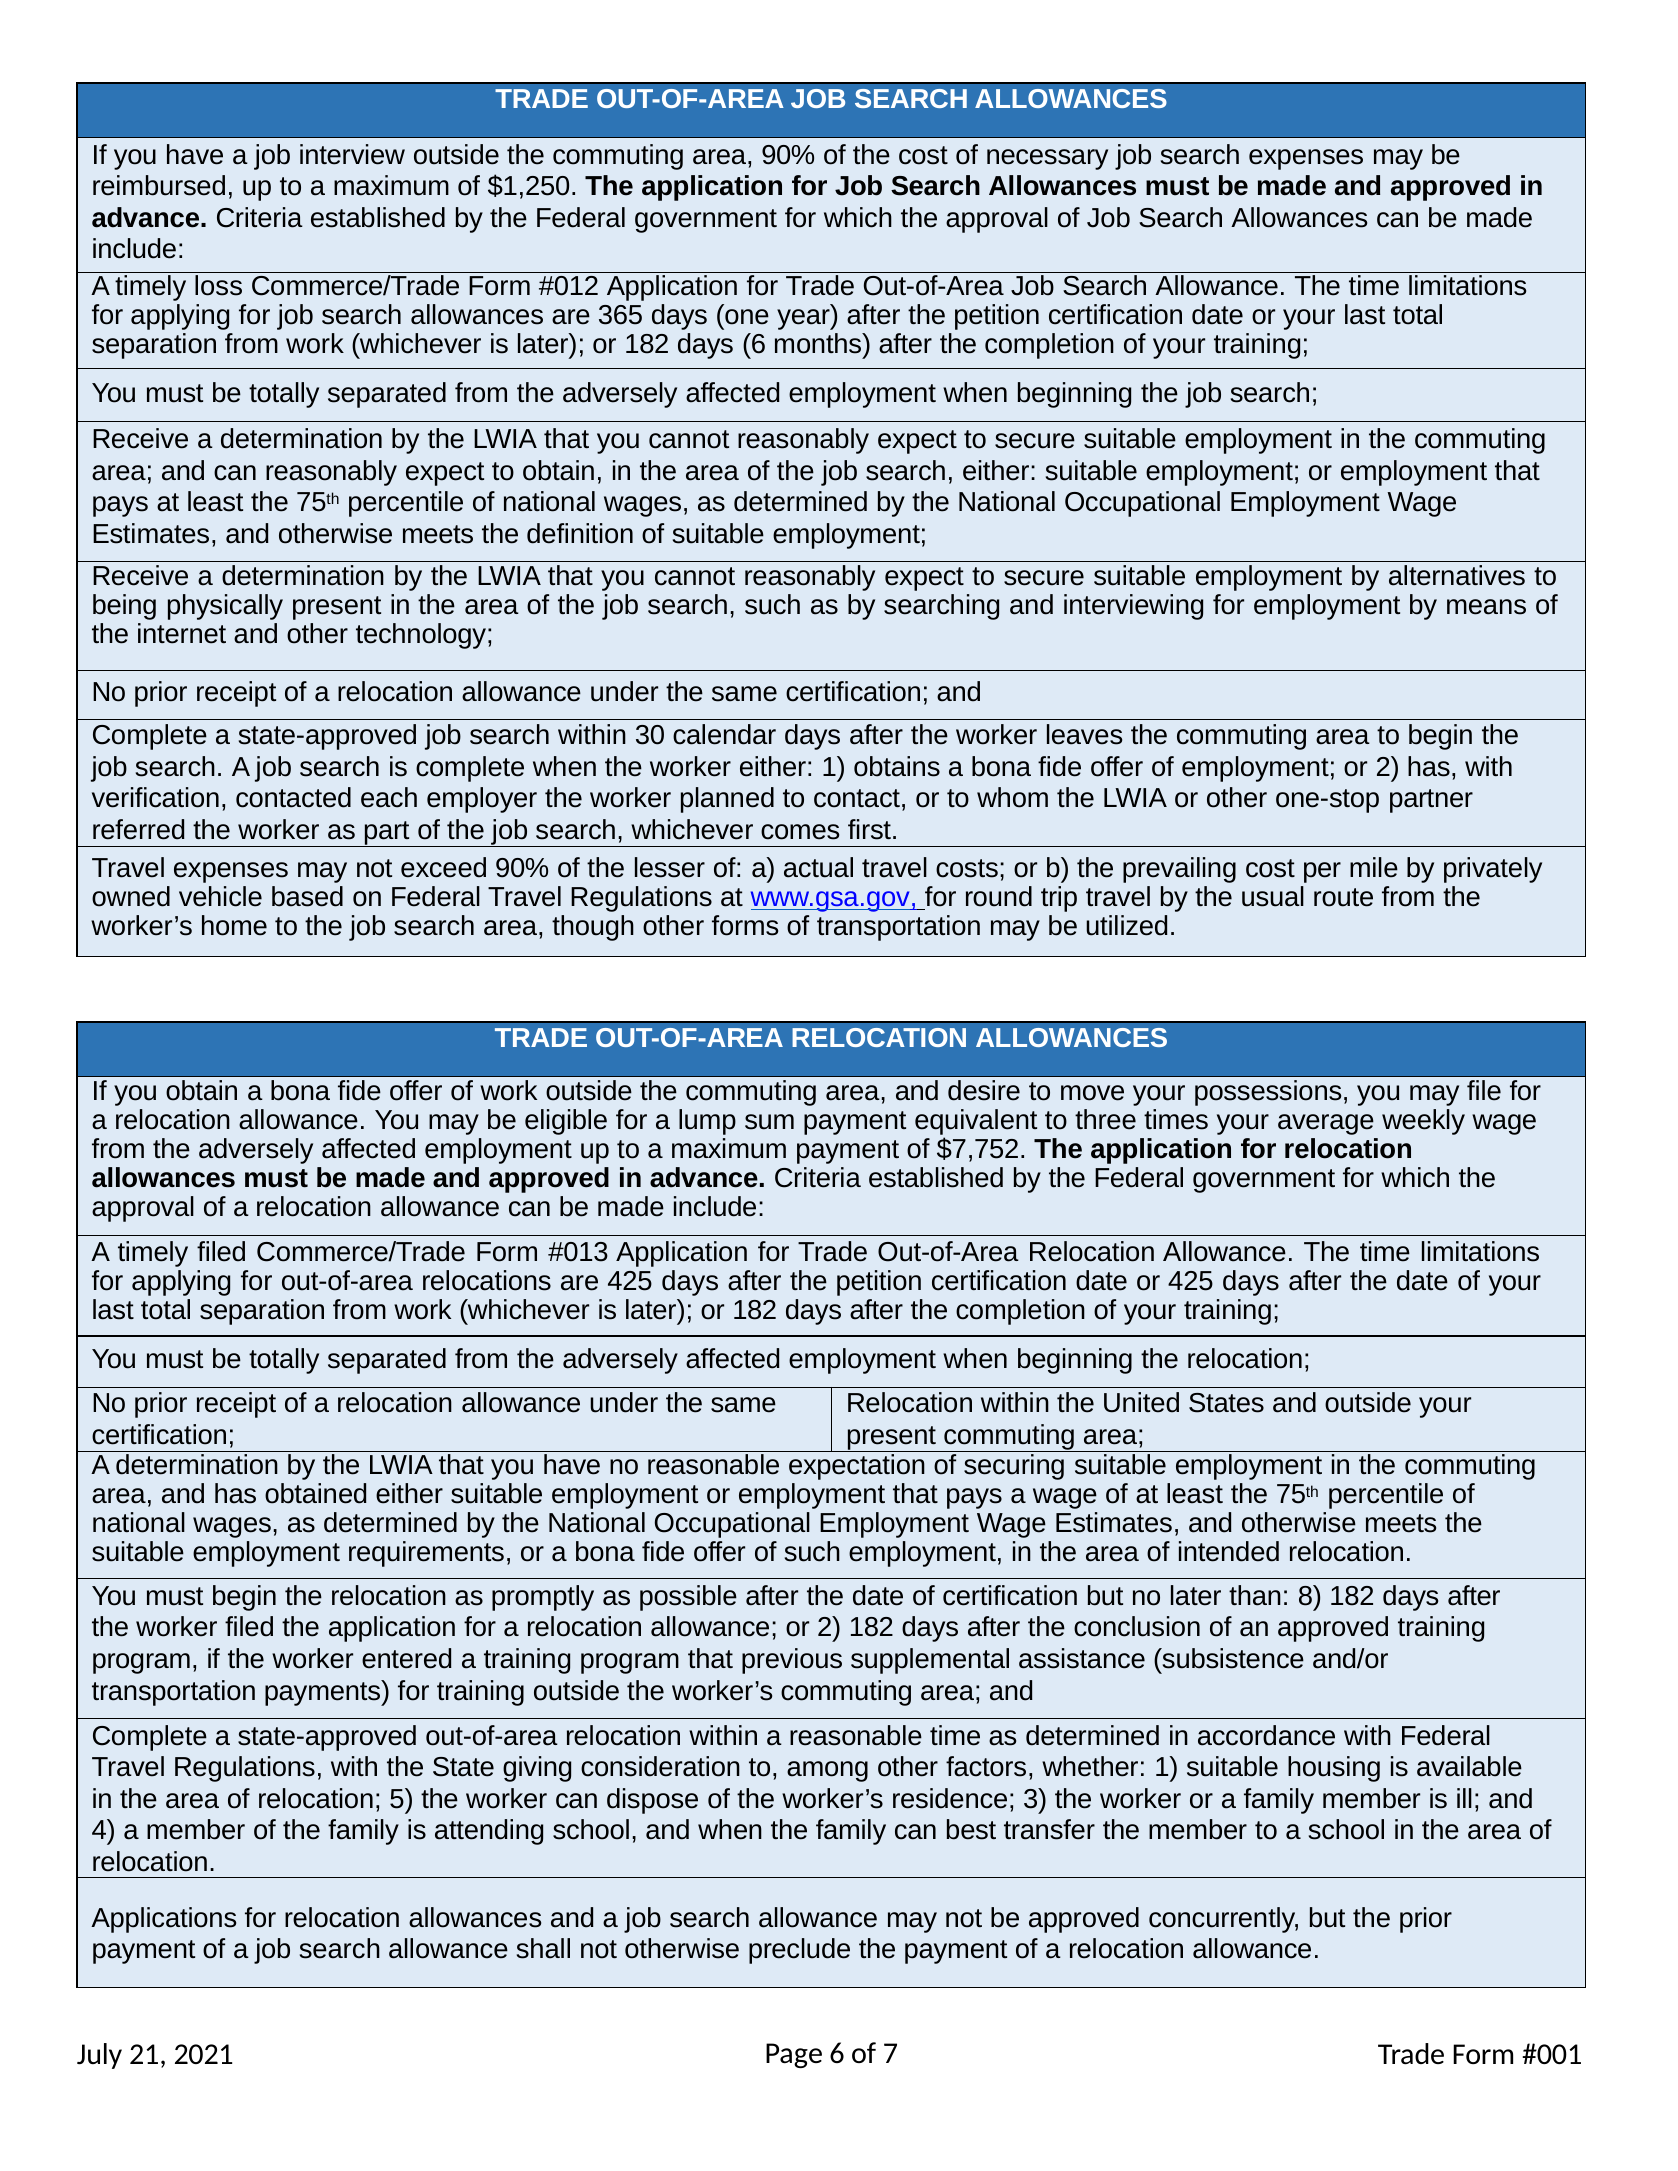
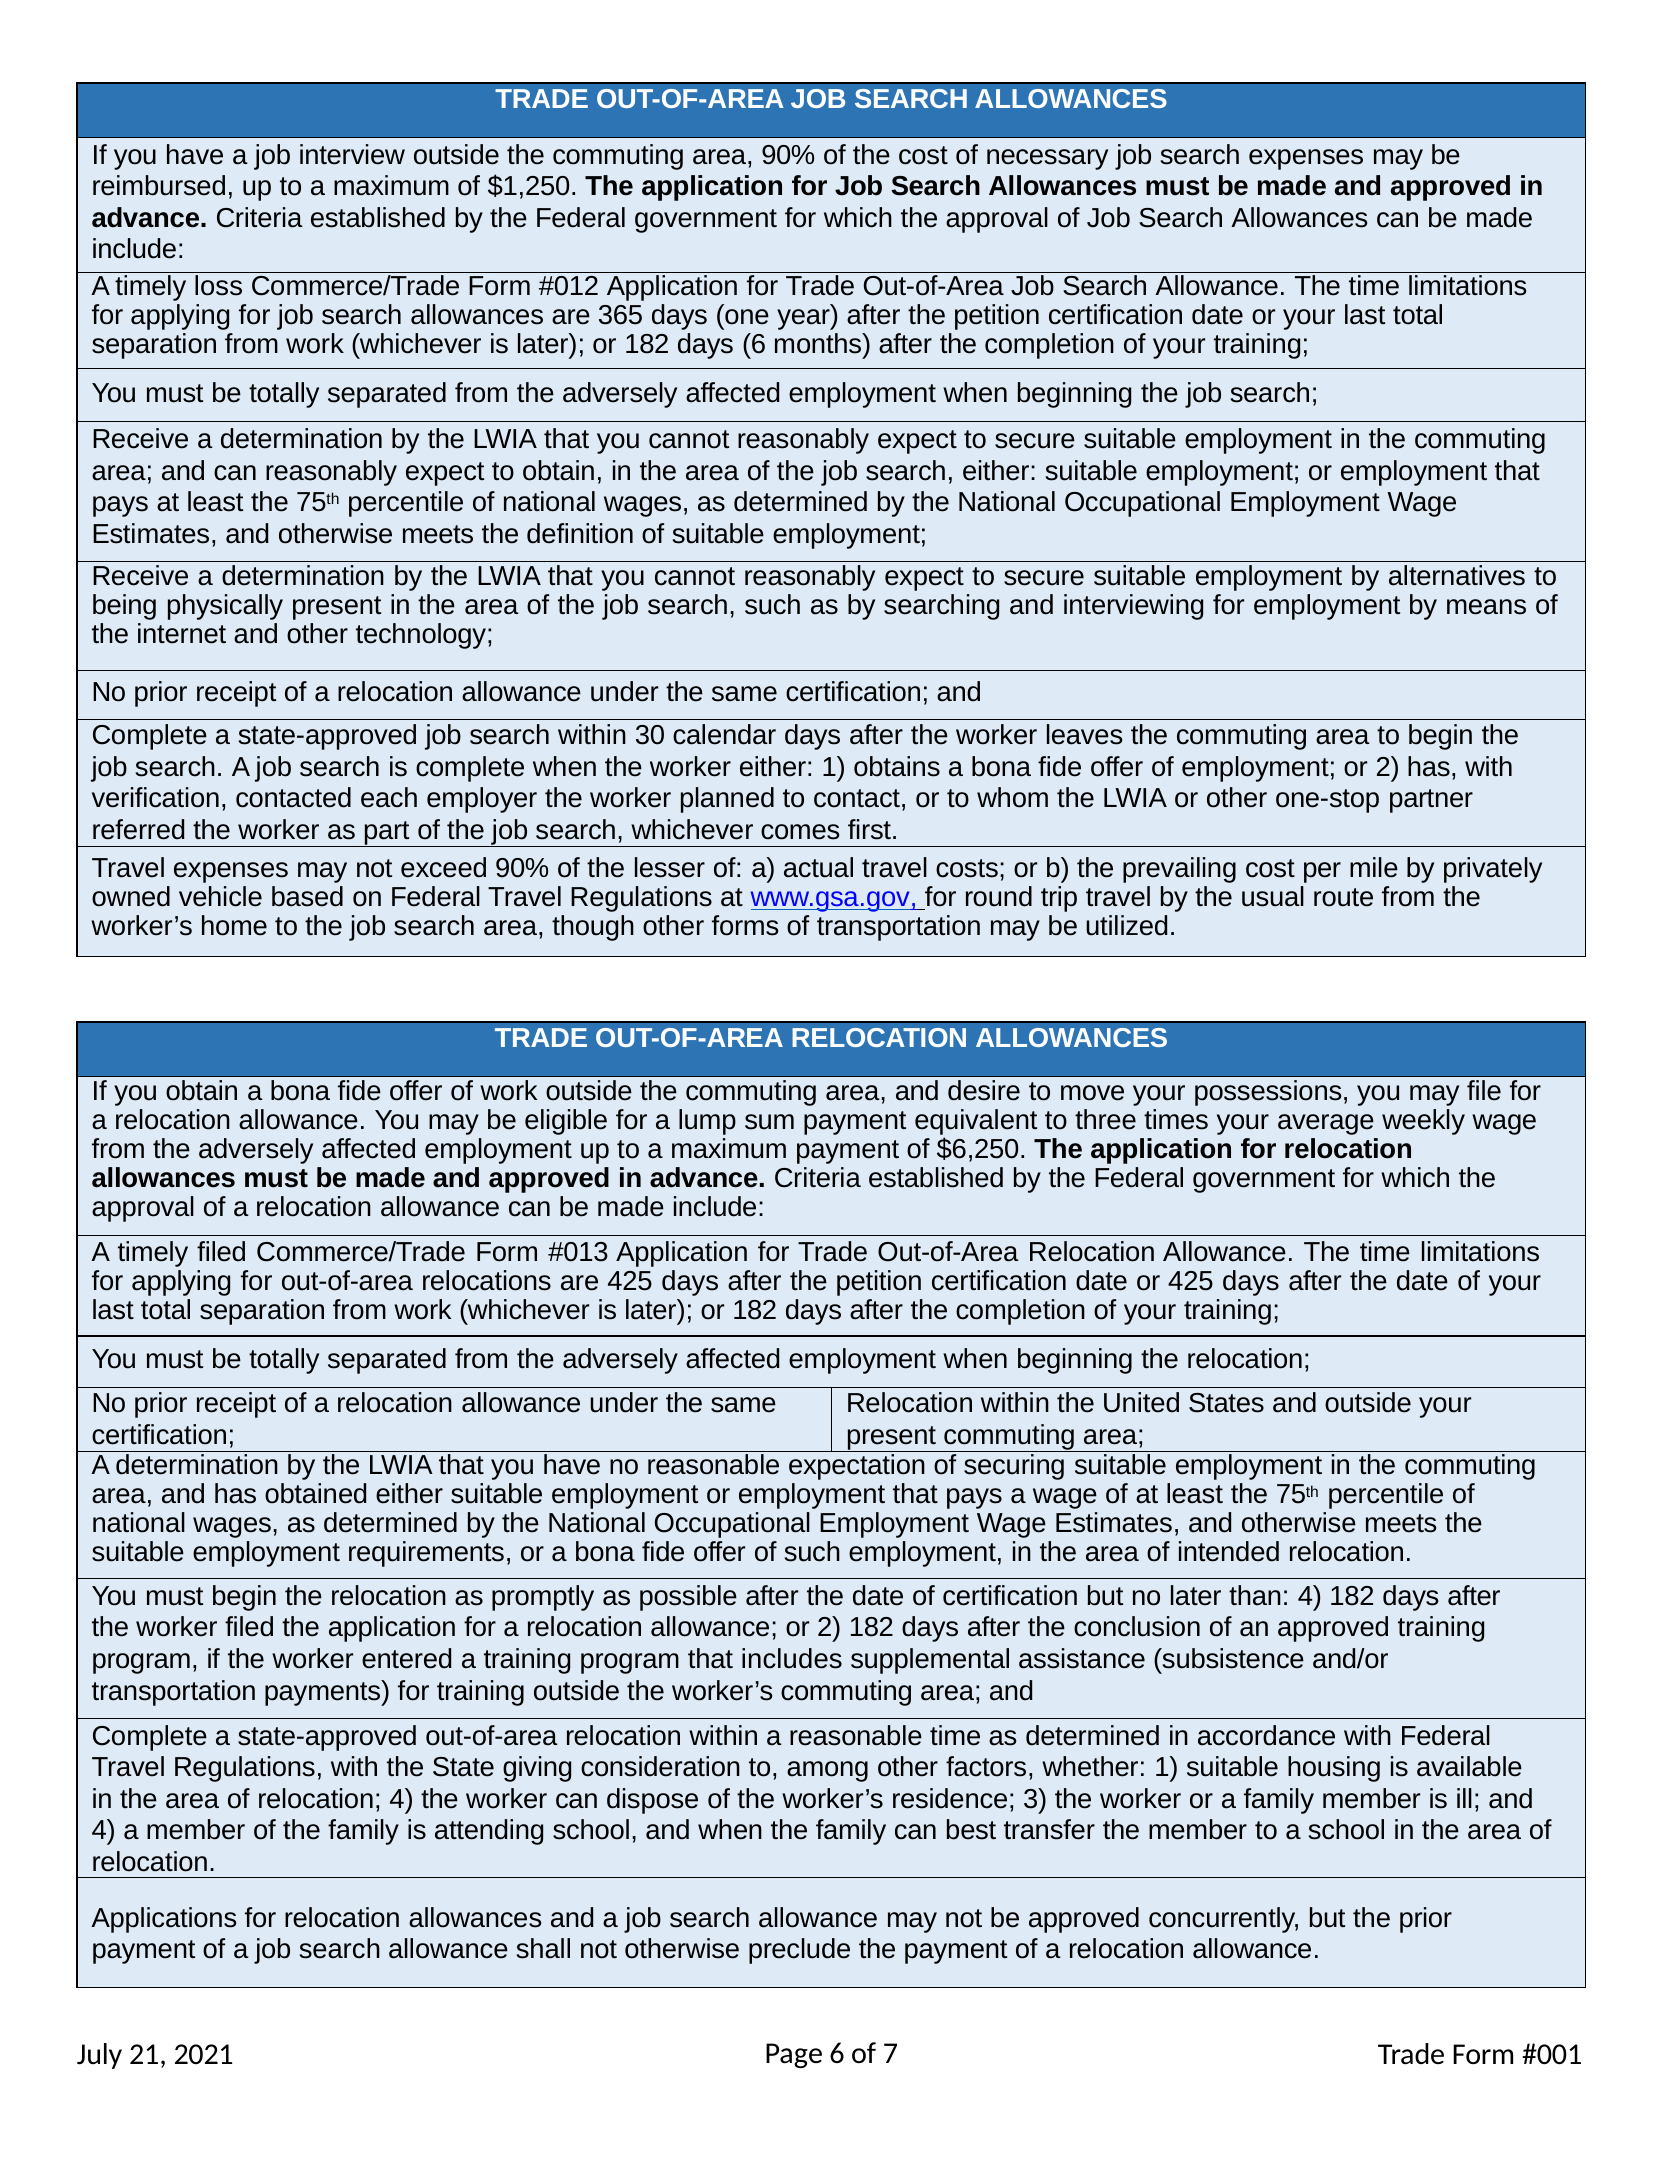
$7,752: $7,752 -> $6,250 (982, 1149)
than 8: 8 -> 4 (1310, 1597)
previous: previous -> includes (792, 1660)
relocation 5: 5 -> 4 (402, 1800)
